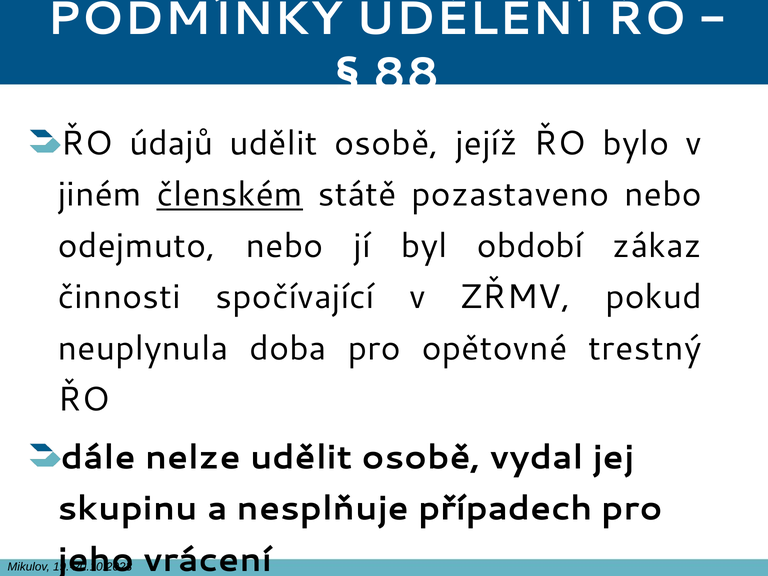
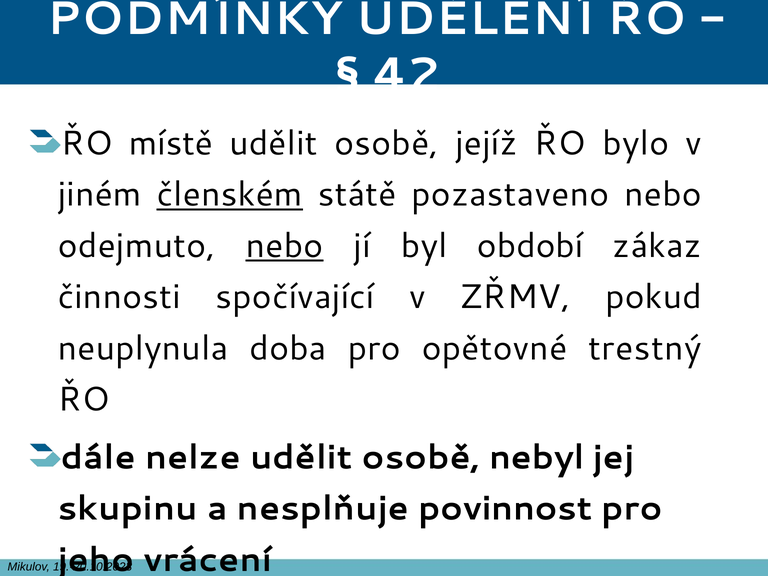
88: 88 -> 42 (407, 75)
údajů: údajů -> místě (171, 143)
nebo underline: none -> present (285, 246)
vydal: vydal -> nebyl (537, 457)
případech: případech -> povinnost (505, 509)
